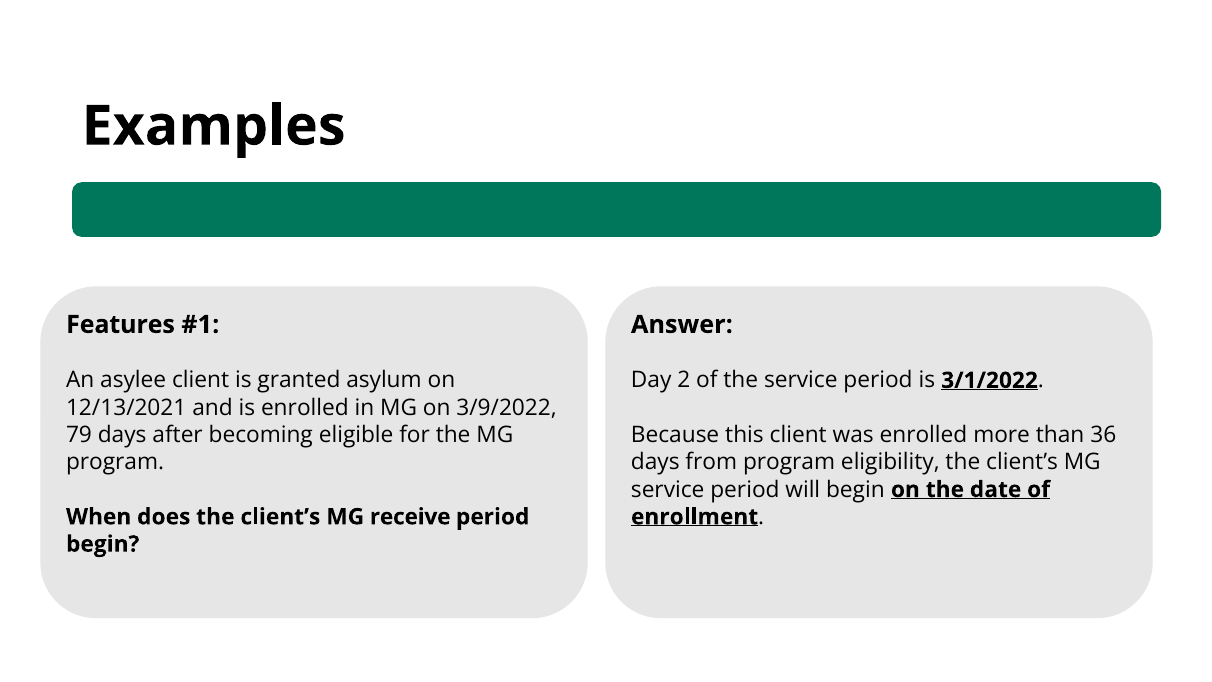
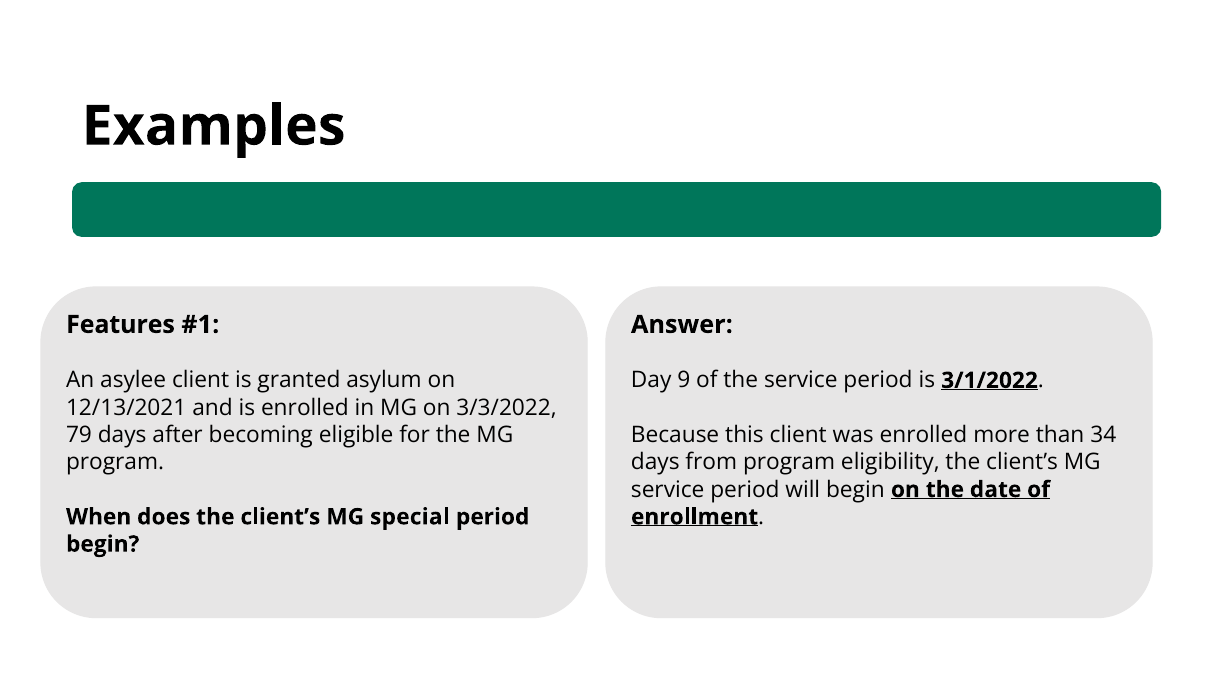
2: 2 -> 9 (684, 380)
3/9/2022: 3/9/2022 -> 3/3/2022 (507, 408)
36: 36 -> 34 (1103, 435)
receive: receive -> special (410, 517)
